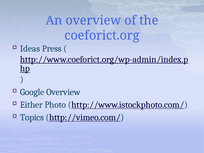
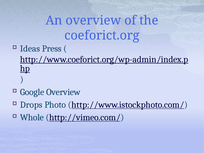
Either: Either -> Drops (31, 105)
Topics: Topics -> Whole (32, 117)
